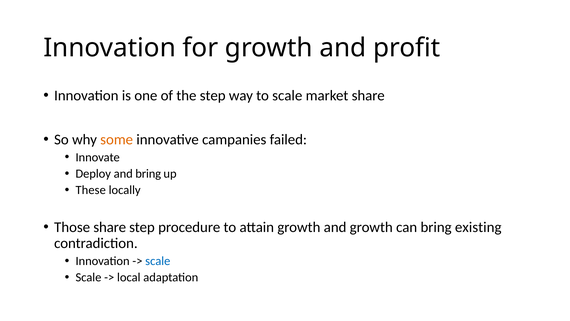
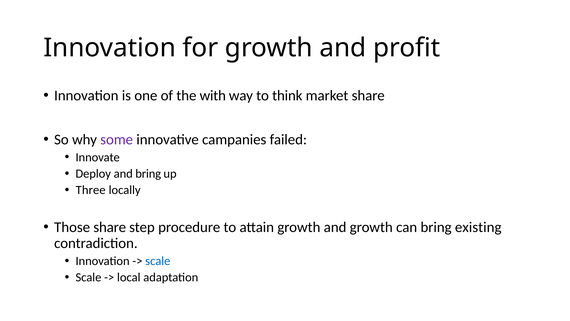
the step: step -> with (213, 95)
to scale: scale -> think (287, 95)
some colour: orange -> purple (117, 139)
These: These -> Three (91, 190)
